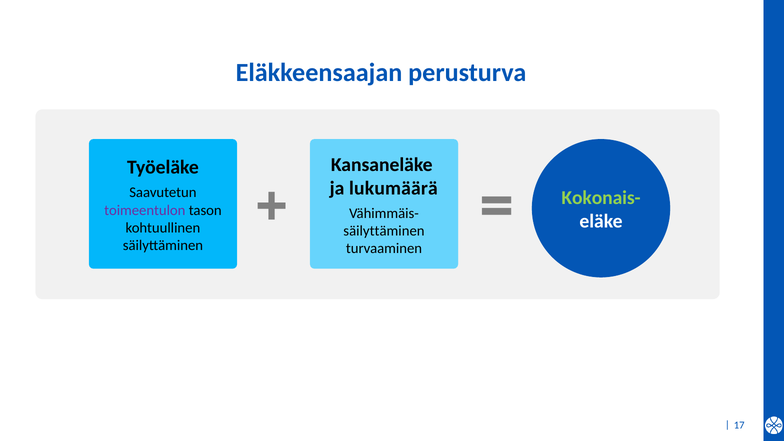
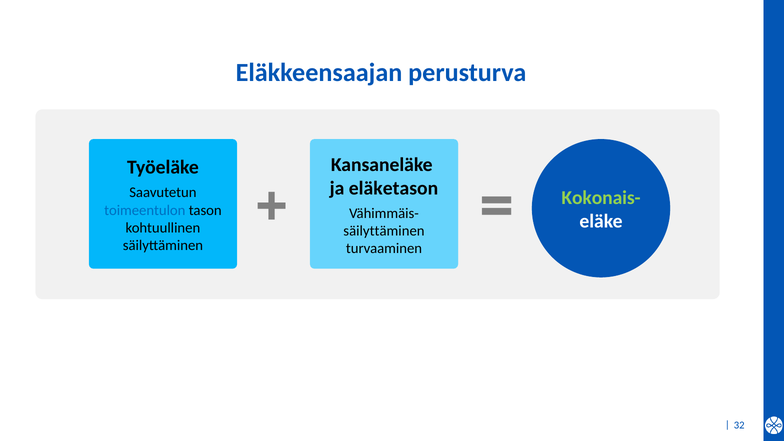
lukumäärä: lukumäärä -> eläketason (394, 188)
toimeentulon colour: purple -> blue (145, 210)
17: 17 -> 32 (739, 425)
